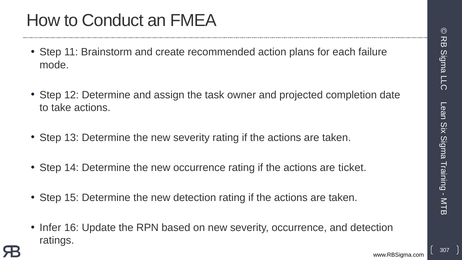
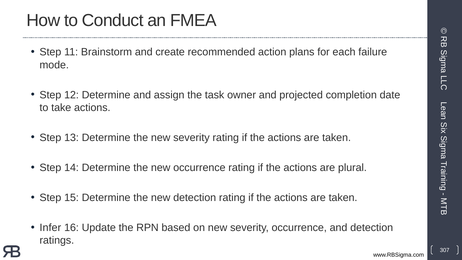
ticket: ticket -> plural (352, 168)
